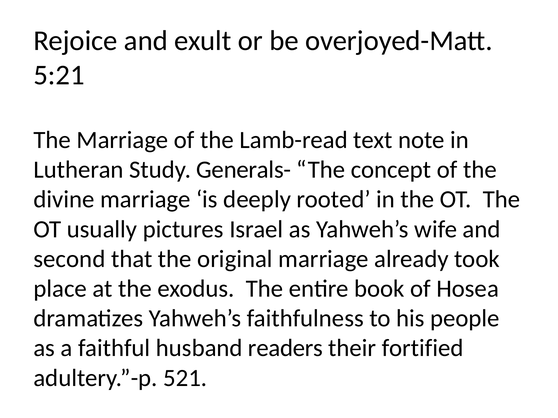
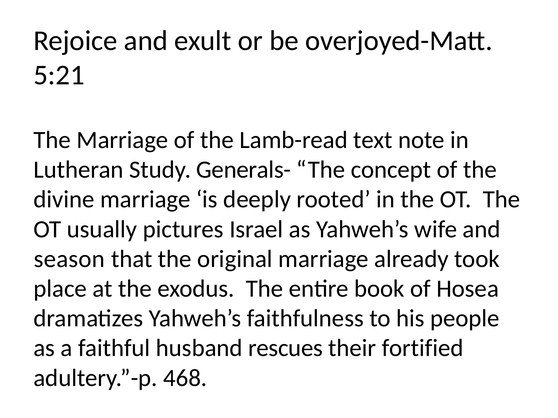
second: second -> season (69, 259)
readers: readers -> rescues (286, 349)
521: 521 -> 468 (185, 378)
